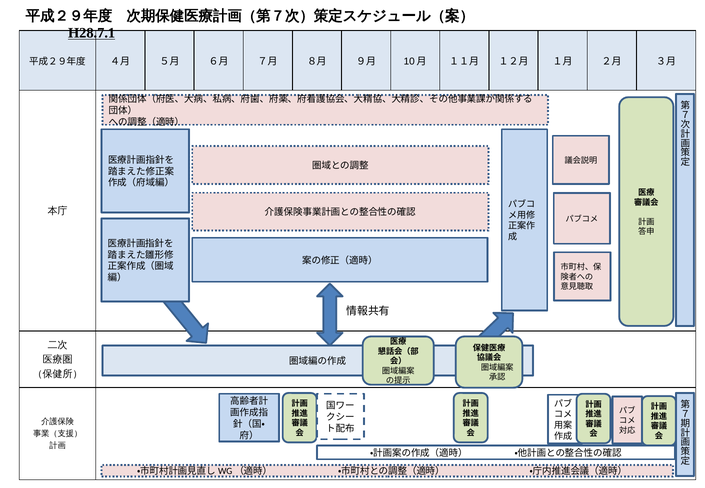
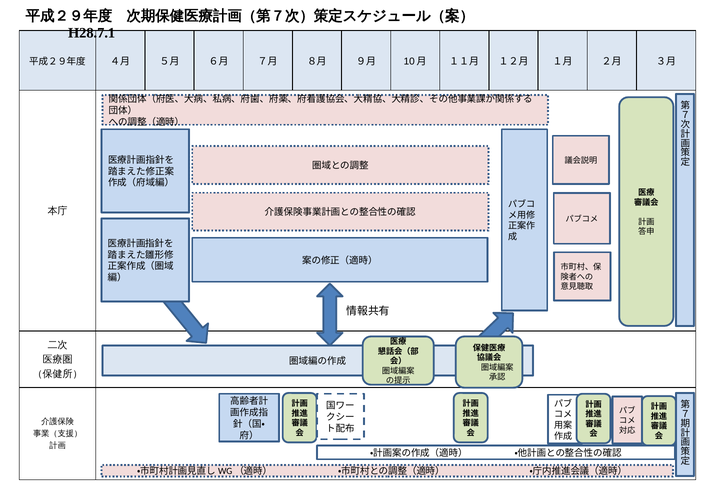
H28.7.1 underline: present -> none (92, 33)
